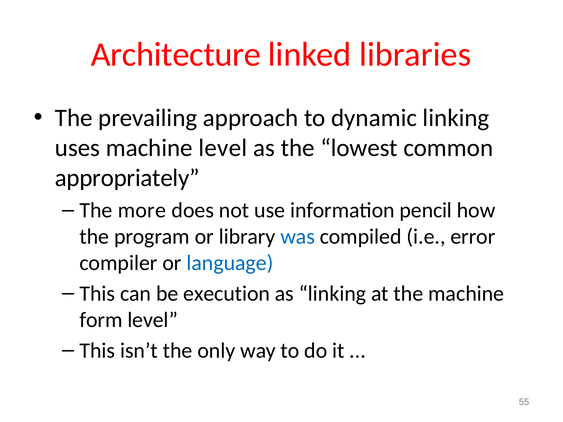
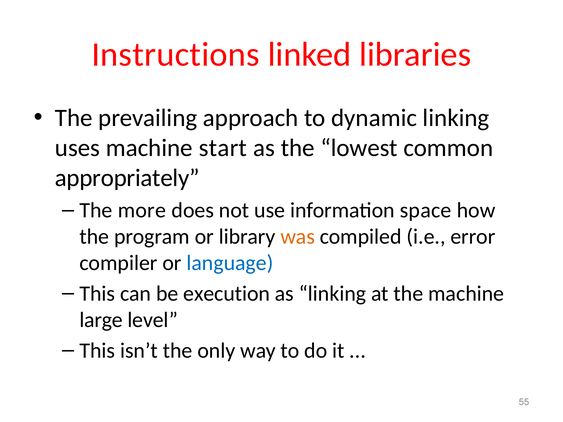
Architecture: Architecture -> Instructions (176, 55)
machine level: level -> start (223, 148)
pencil: pencil -> space (426, 211)
was colour: blue -> orange (298, 237)
form: form -> large (101, 320)
